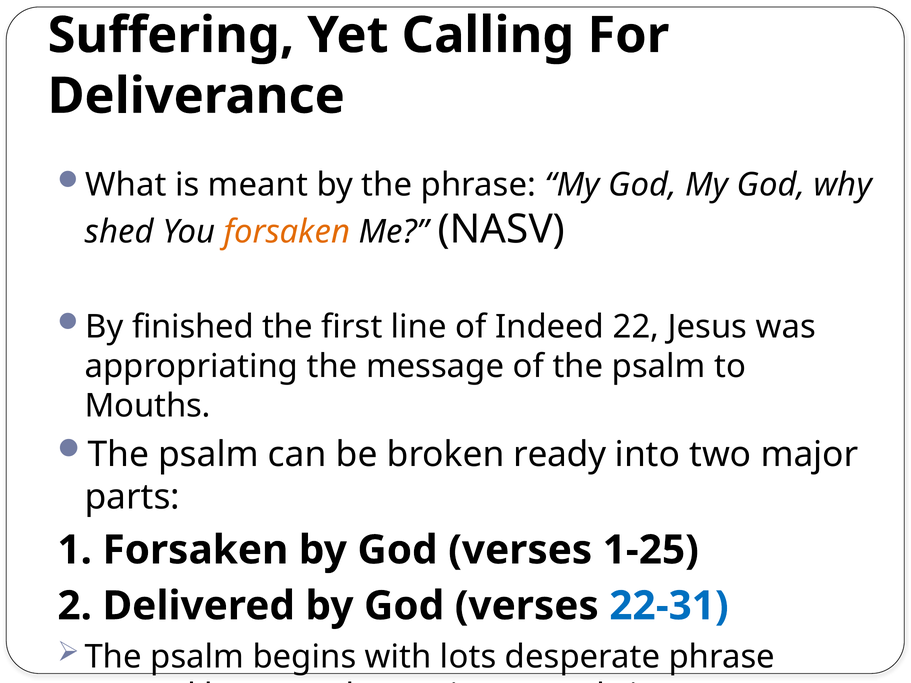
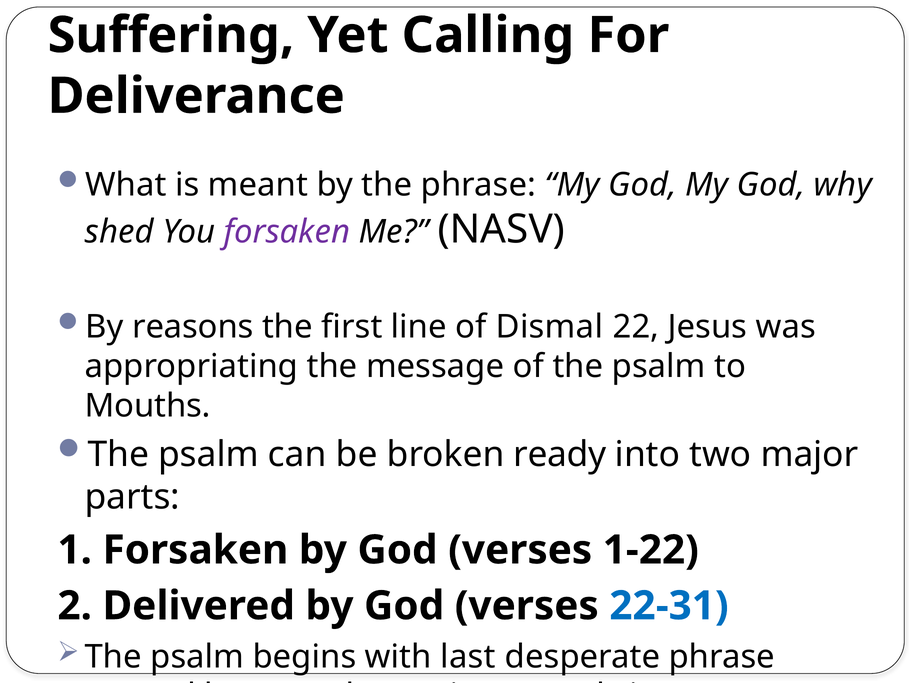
forsaken colour: orange -> purple (287, 232)
finished: finished -> reasons (193, 327)
Indeed: Indeed -> Dismal (549, 327)
1-25: 1-25 -> 1-22 (651, 550)
lots: lots -> last (468, 657)
